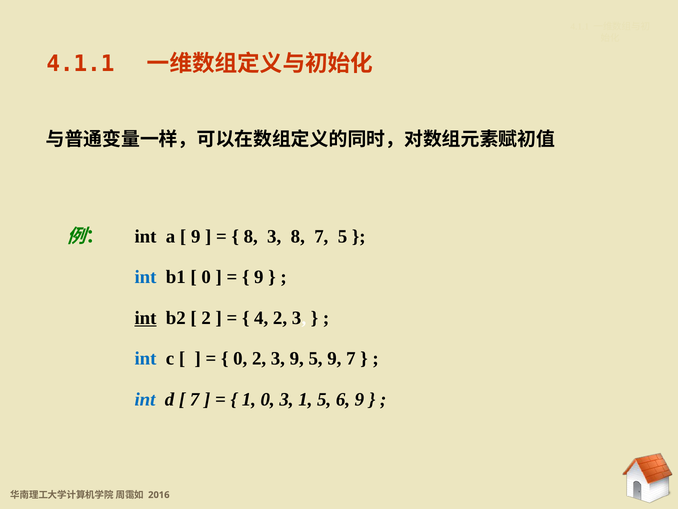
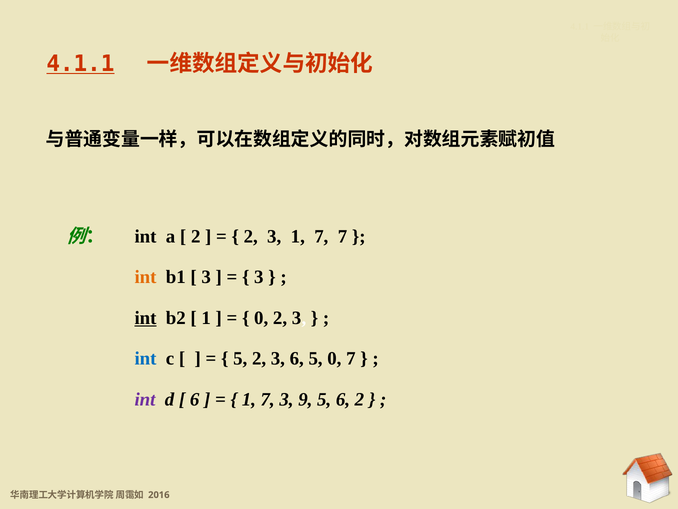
4.1.1 underline: none -> present (80, 64)
9: 9 -> 2 (196, 236)
8: 8 -> 2 (251, 236)
3 8: 8 -> 1 (298, 236)
7 5: 5 -> 7 (343, 236)
int colour: blue -> orange (145, 277)
0: 0 -> 3 (206, 277)
9: 9 -> 3 (259, 277)
2: 2 -> 1 (206, 318)
4: 4 -> 0 (261, 318)
0: 0 -> 5 (240, 358)
3 9: 9 -> 6 (297, 358)
5 9: 9 -> 0 (334, 358)
int colour: blue -> purple (145, 399)
7: 7 -> 6 (195, 399)
0: 0 -> 7 (268, 399)
3 1: 1 -> 9 (305, 399)
6 9: 9 -> 2 (359, 399)
